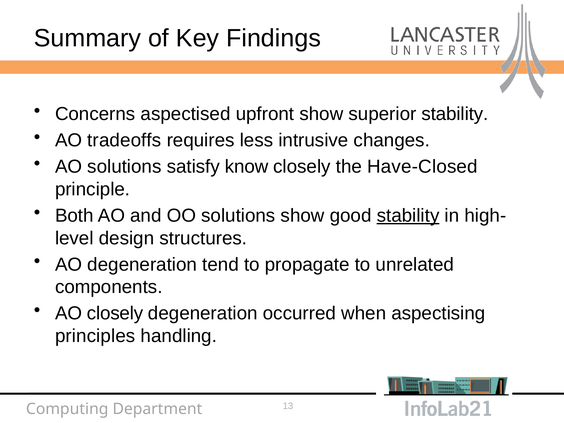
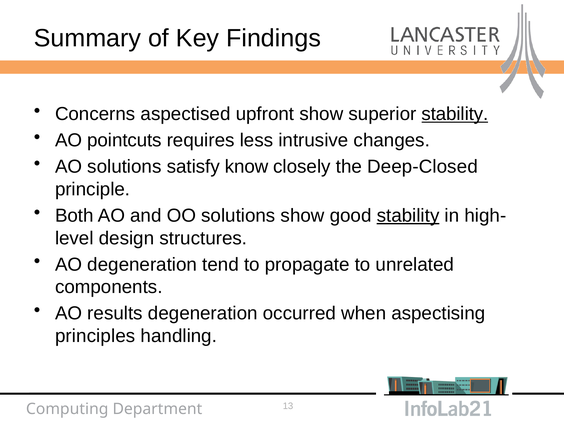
stability underline: none -> present (455, 114)
tradeoffs: tradeoffs -> pointcuts (124, 140)
Have-Closed: Have-Closed -> Deep-Closed (422, 167)
AO closely: closely -> results (115, 313)
